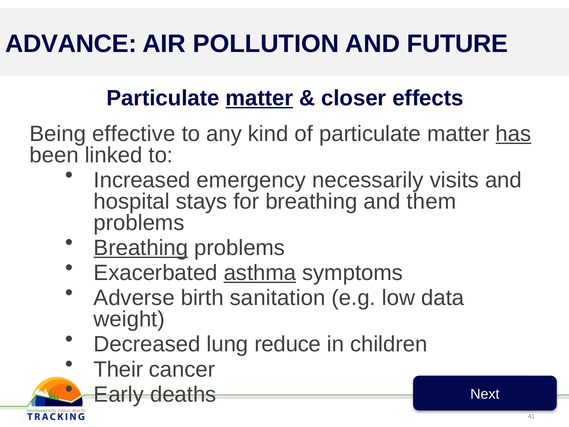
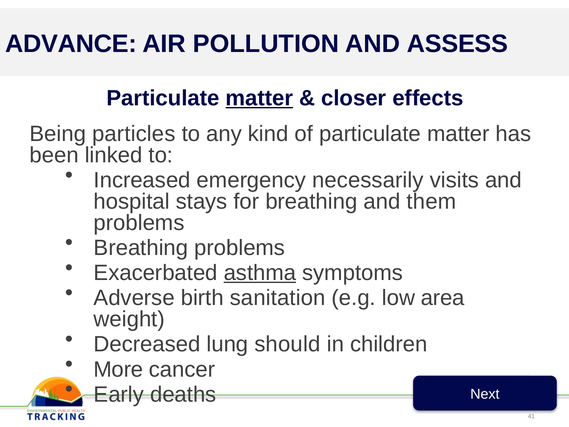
FUTURE: FUTURE -> ASSESS (457, 44)
effective: effective -> particles (134, 134)
has underline: present -> none (513, 134)
Breathing underline: present -> none (141, 248)
data: data -> area (443, 298)
reduce: reduce -> should (287, 344)
Their: Their -> More (118, 369)
